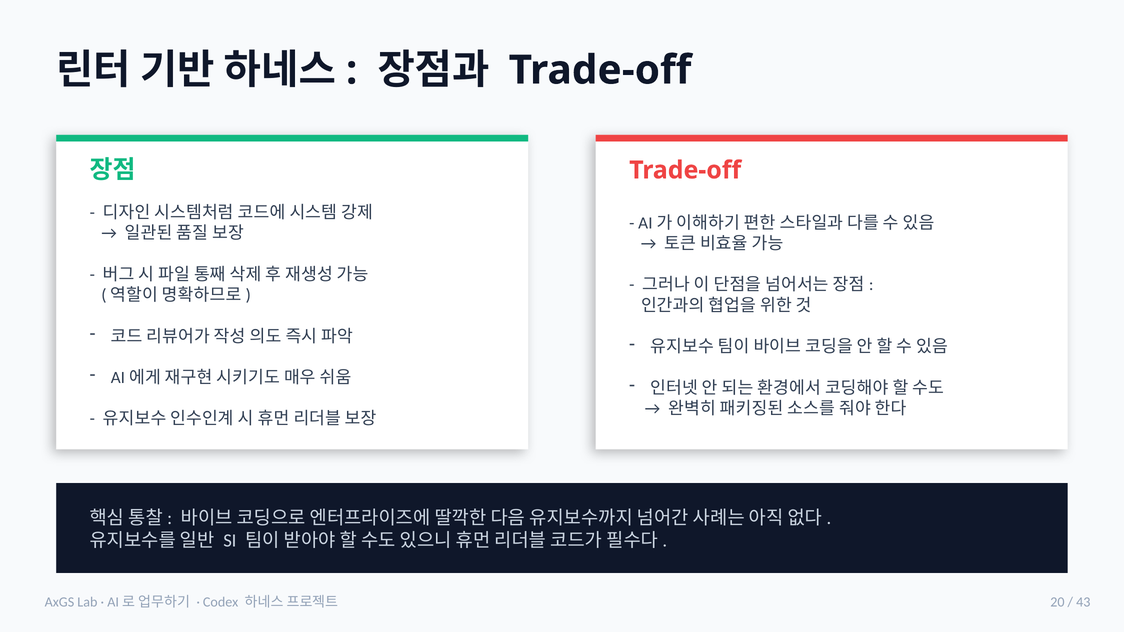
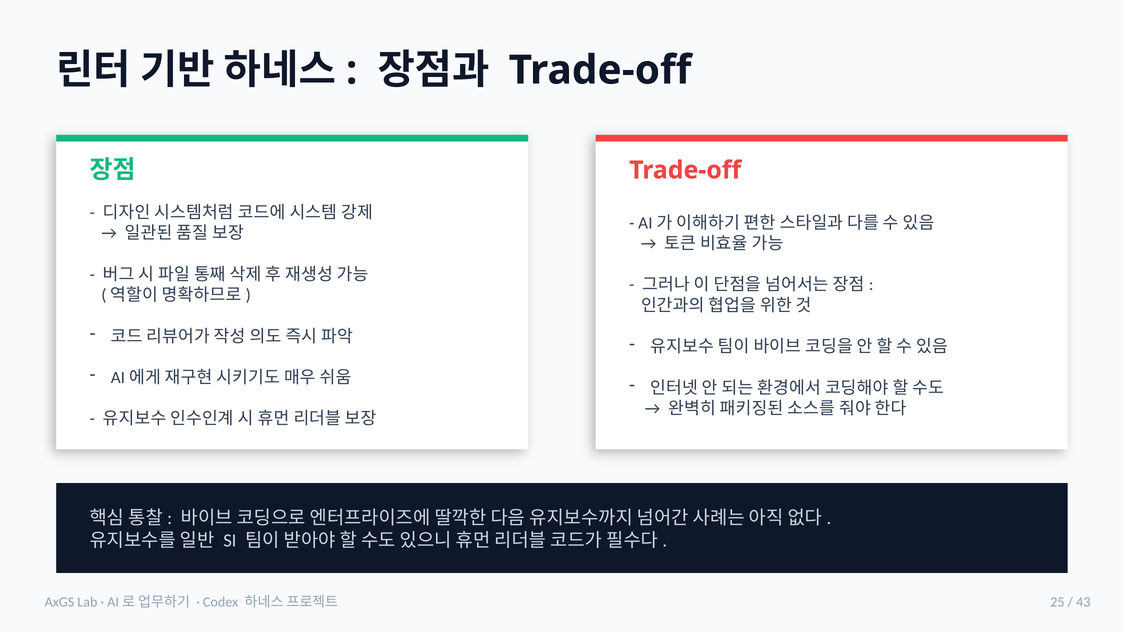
20: 20 -> 25 (1057, 602)
